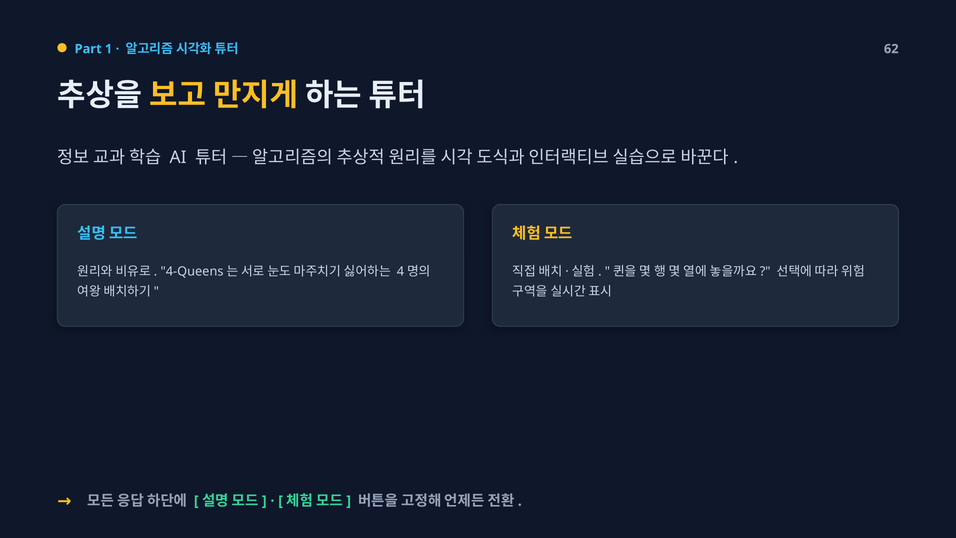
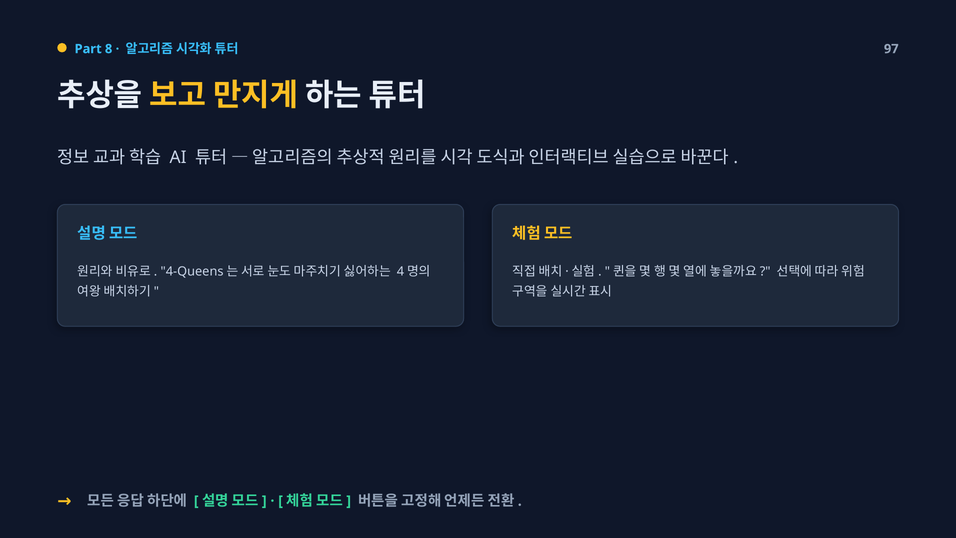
1: 1 -> 8 (109, 49)
62: 62 -> 97 (891, 49)
